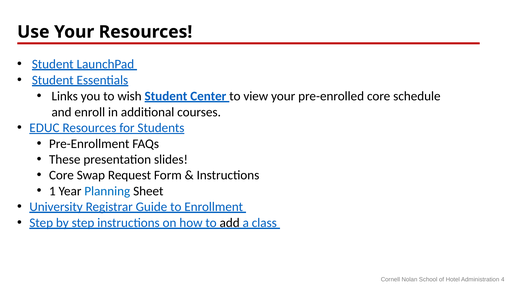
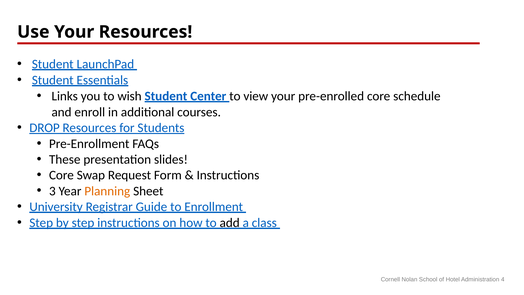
EDUC: EDUC -> DROP (45, 128)
1: 1 -> 3 (52, 191)
Planning colour: blue -> orange (107, 191)
